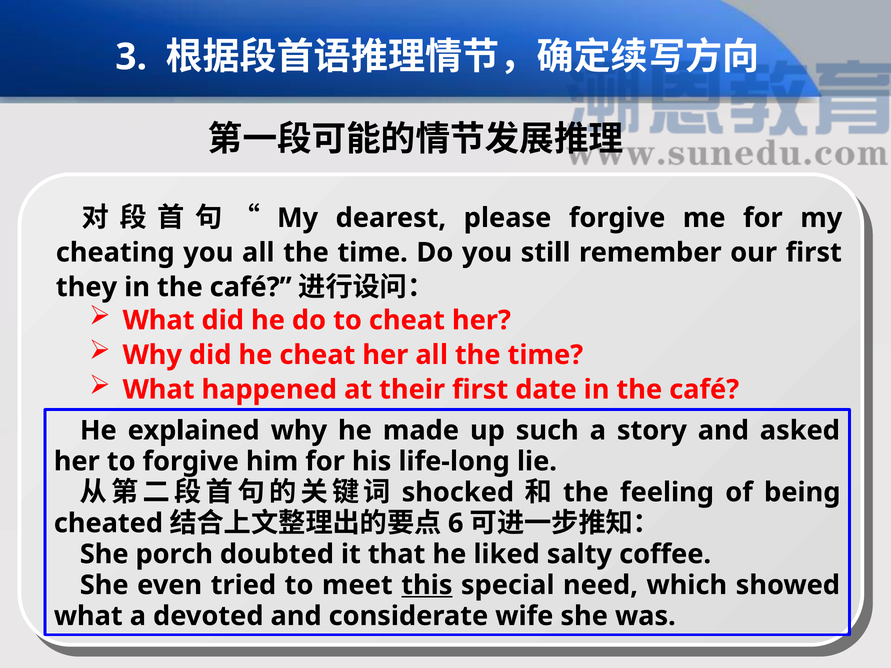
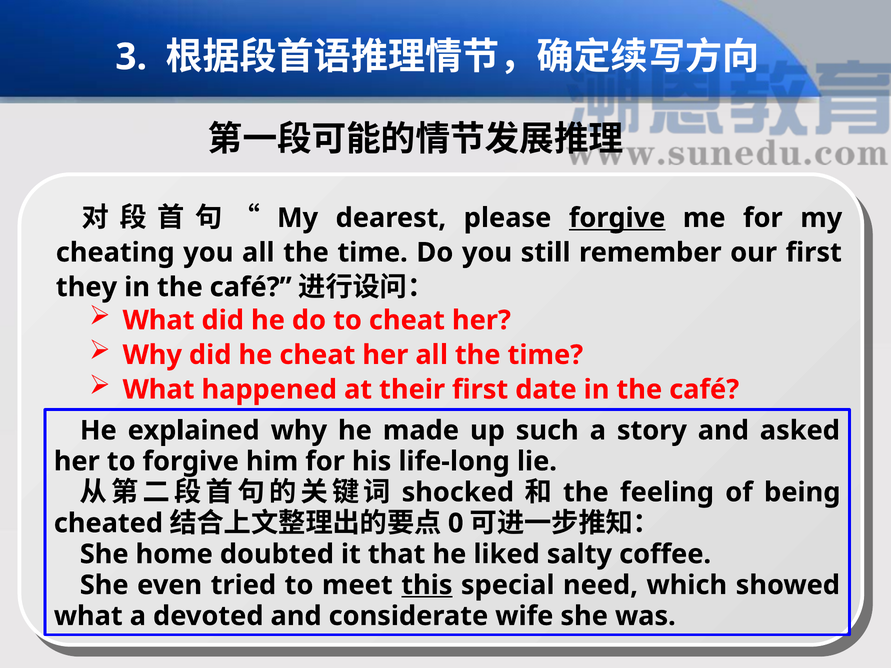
forgive underline: none -> present (617, 218)
6: 6 -> 0 (456, 523)
porch: porch -> home (174, 554)
